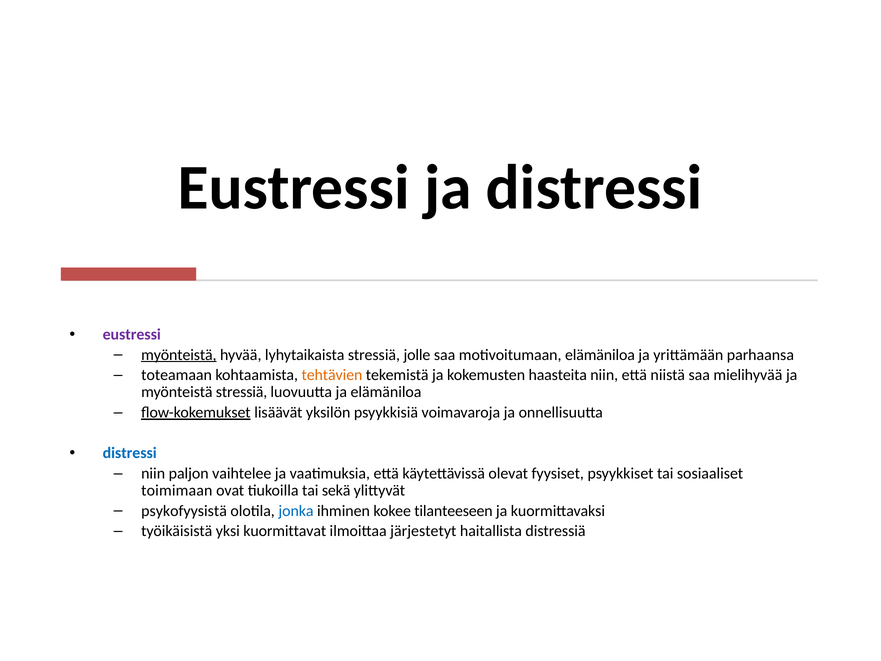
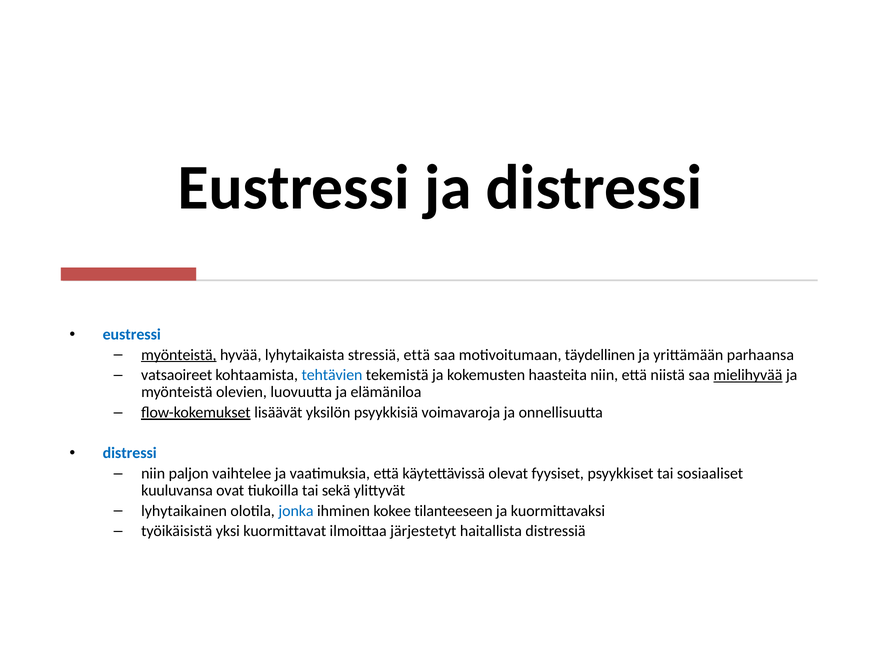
eustressi colour: purple -> blue (132, 334)
stressiä jolle: jolle -> että (417, 355)
motivoitumaan elämäniloa: elämäniloa -> täydellinen (600, 355)
toteamaan: toteamaan -> vatsaoireet (177, 375)
tehtävien colour: orange -> blue (332, 375)
mielihyvää underline: none -> present (748, 375)
myönteistä stressiä: stressiä -> olevien (241, 392)
toimimaan: toimimaan -> kuuluvansa (177, 490)
psykofyysistä: psykofyysistä -> lyhytaikainen (184, 511)
